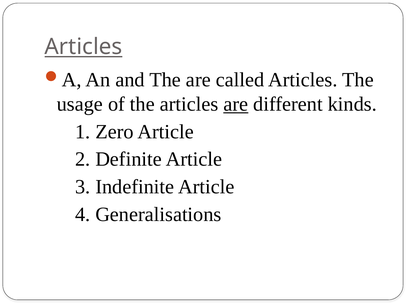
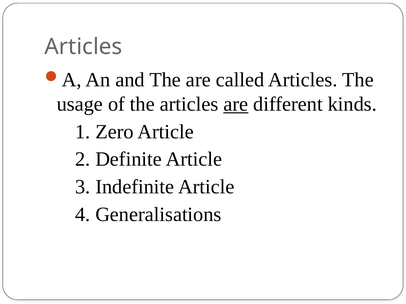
Articles underline: present -> none (83, 47)
